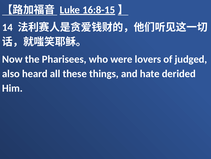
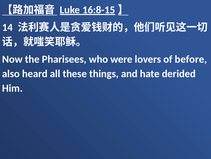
judged: judged -> before (191, 59)
